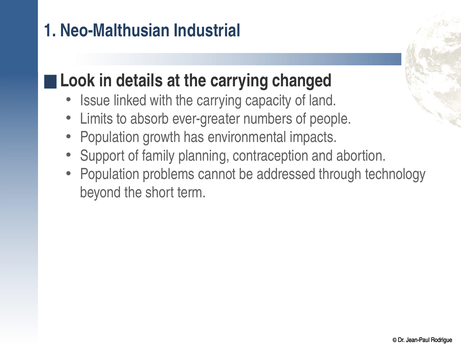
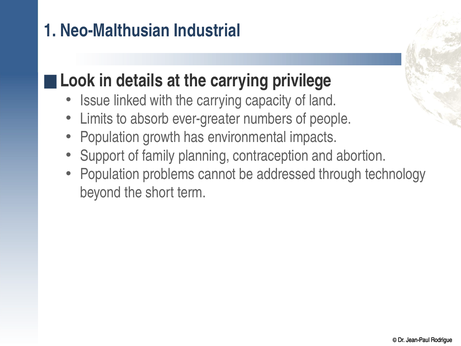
changed: changed -> privilege (302, 80)
